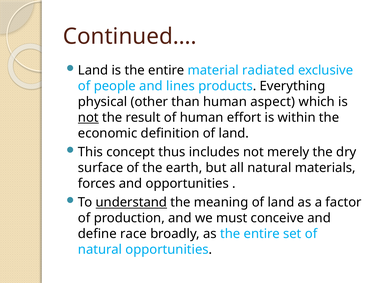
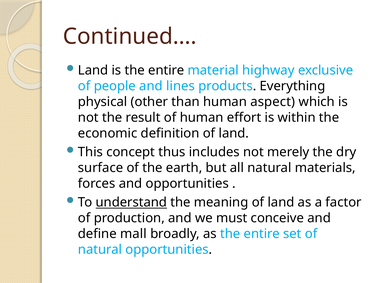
radiated: radiated -> highway (268, 70)
not underline: present -> none (88, 117)
race: race -> mall (133, 234)
